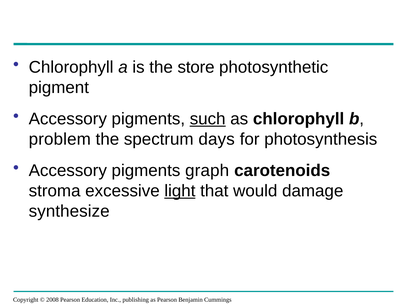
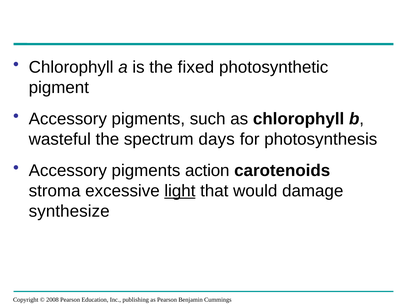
store: store -> fixed (196, 67)
such underline: present -> none (208, 119)
problem: problem -> wasteful (60, 139)
graph: graph -> action (207, 171)
